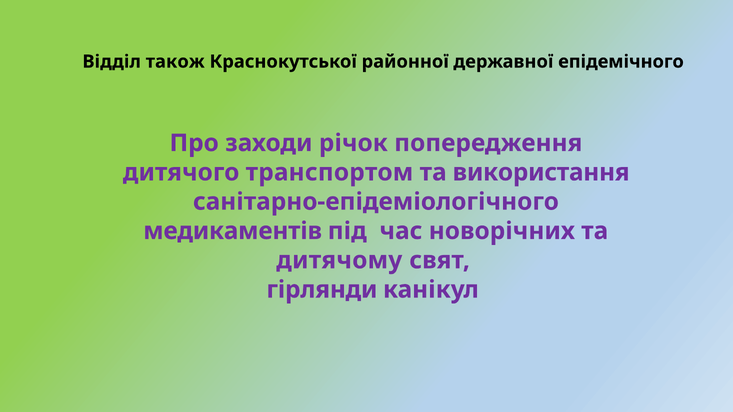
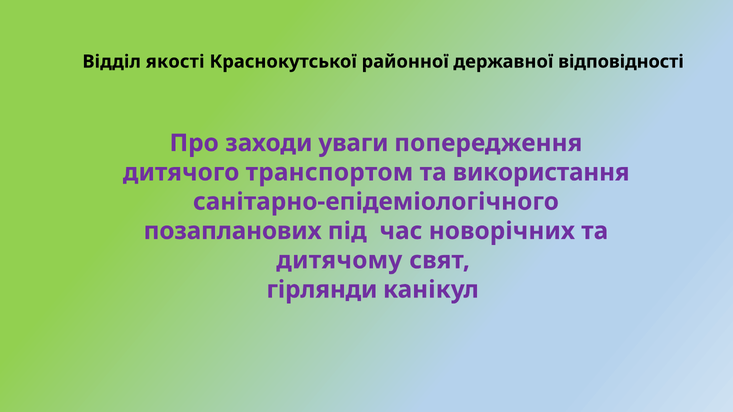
також: також -> якості (175, 62)
епідемічного: епідемічного -> відповідності (621, 62)
річок: річок -> уваги (353, 143)
медикаментів: медикаментів -> позапланових (233, 231)
